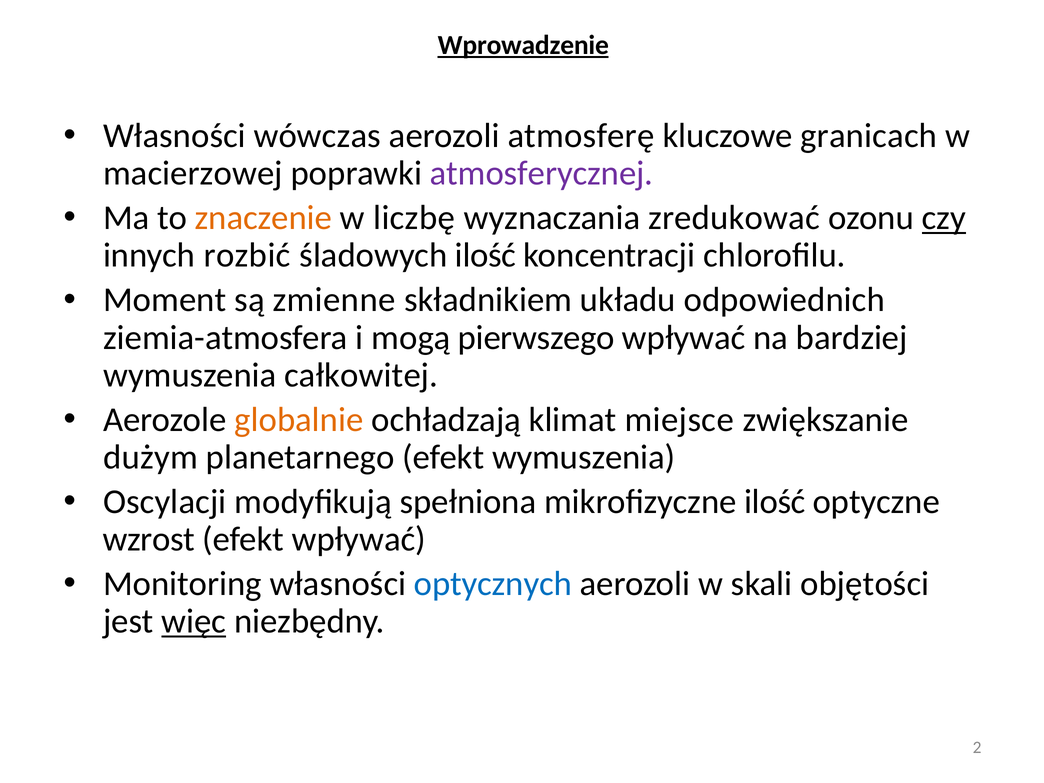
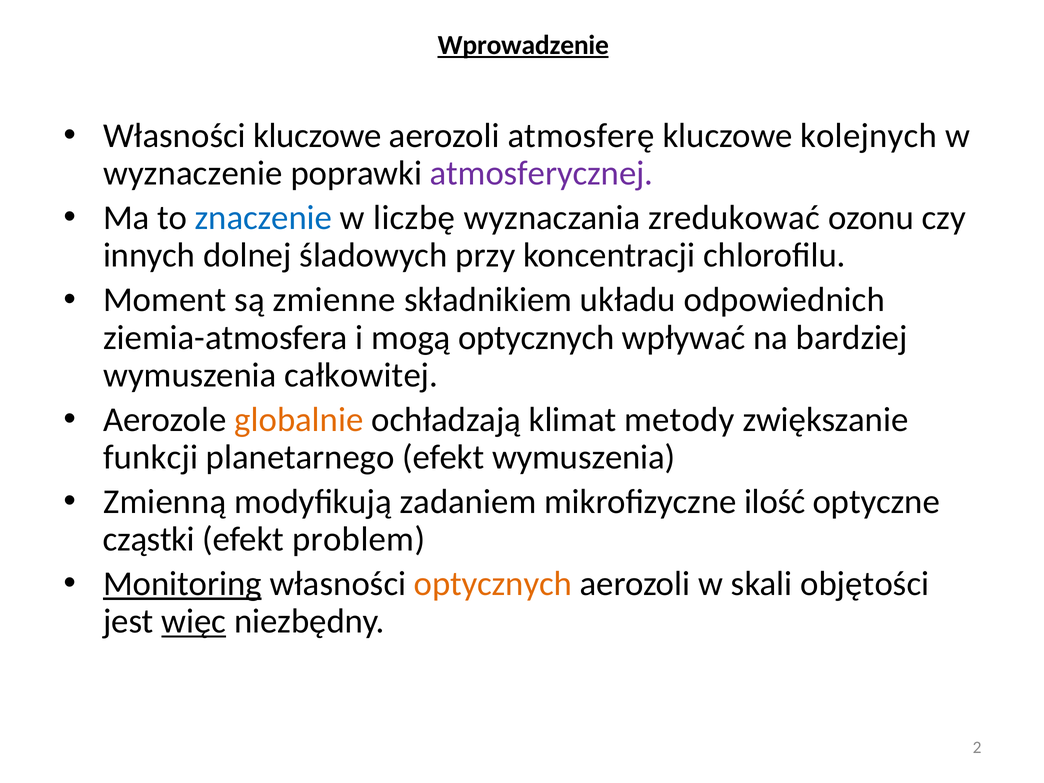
Własności wówczas: wówczas -> kluczowe (317, 136)
granicach: granicach -> kolejnych (869, 136)
macierzowej: macierzowej -> wyznaczenie (193, 173)
znaczenie colour: orange -> blue (263, 218)
czy underline: present -> none (944, 218)
rozbić: rozbić -> dolnej (247, 255)
śladowych ilość: ilość -> przy (485, 255)
mogą pierwszego: pierwszego -> optycznych (536, 338)
miejsce: miejsce -> metody (679, 420)
dużym: dużym -> funkcji (151, 457)
Oscylacji: Oscylacji -> Zmienną (165, 502)
spełniona: spełniona -> zadaniem (468, 502)
wzrost: wzrost -> cząstki (149, 539)
efekt wpływać: wpływać -> problem (359, 539)
Monitoring underline: none -> present (182, 584)
optycznych colour: blue -> orange (493, 584)
